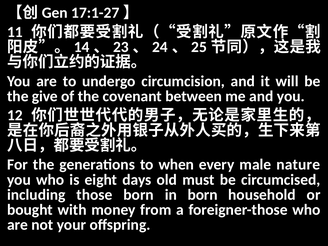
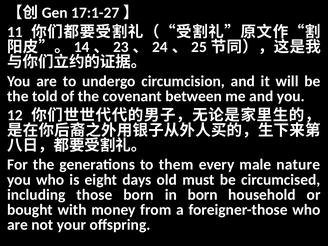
give: give -> told (45, 96)
when: when -> them (176, 165)
